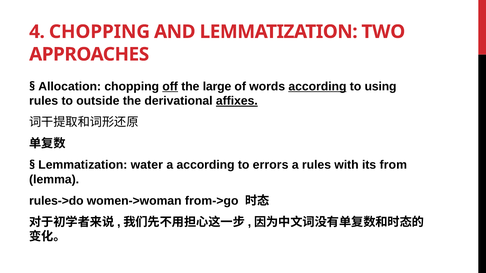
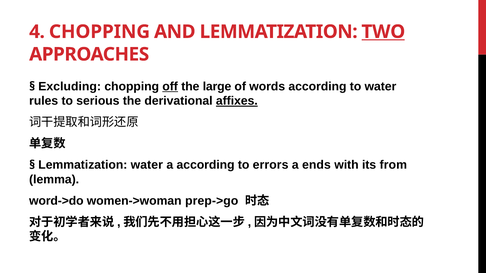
TWO underline: none -> present (383, 32)
Allocation: Allocation -> Excluding (70, 87)
according underline: present -> none (317, 87)
to using: using -> water (380, 87)
outside: outside -> serious (98, 101)
a rules: rules -> ends (316, 165)
rules->do: rules->do -> word->do (56, 201)
from->go: from->go -> prep->go (212, 201)
